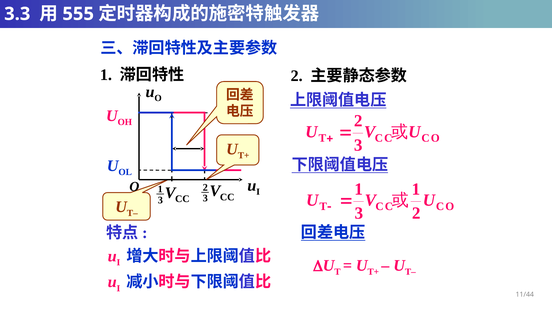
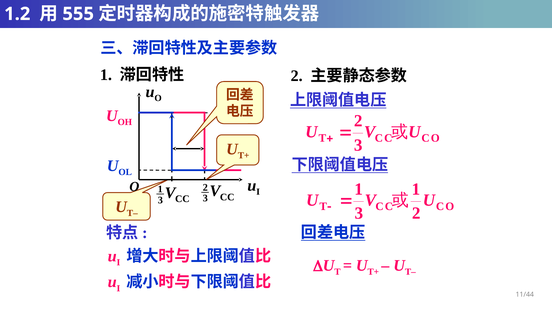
3.3: 3.3 -> 1.2 (17, 14)
